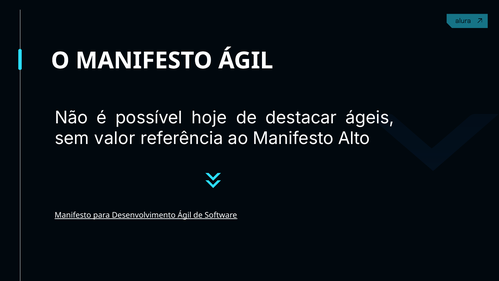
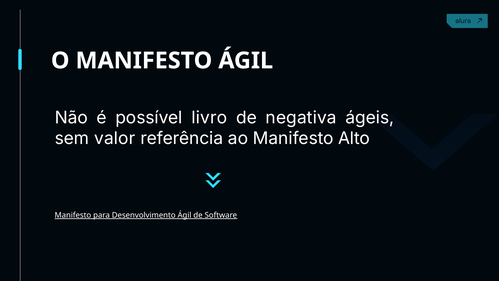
hoje: hoje -> livro (209, 118)
destacar: destacar -> negativa (301, 118)
